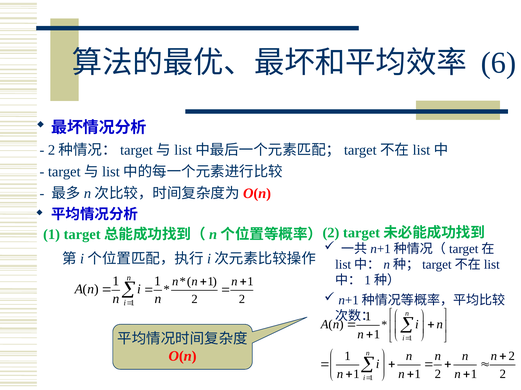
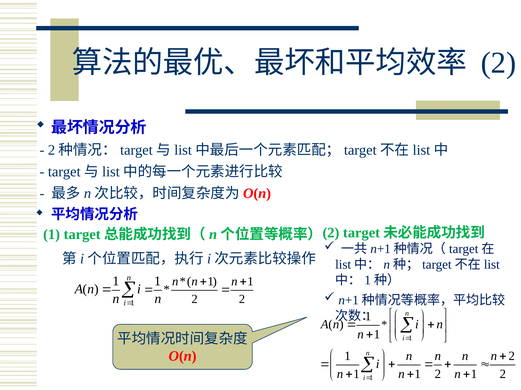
6: 6 -> 2 (499, 63)
